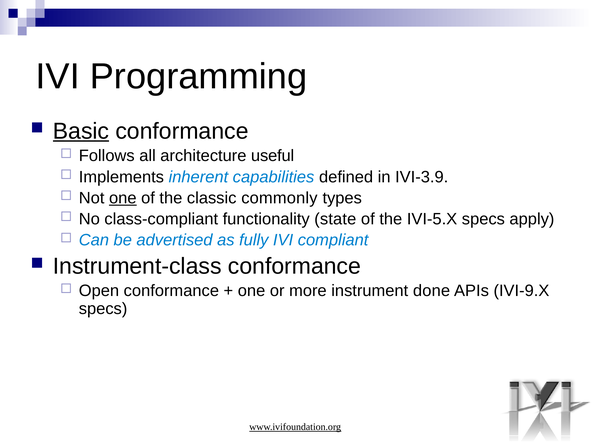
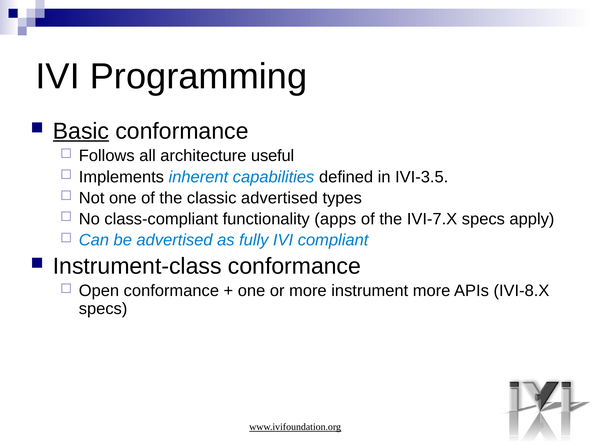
IVI-3.9: IVI-3.9 -> IVI-3.5 (422, 177)
one underline: present -> none (123, 198)
classic commonly: commonly -> advertised (279, 198)
state: state -> apps (335, 219)
IVI-5.X: IVI-5.X -> IVI-7.X (432, 219)
instrument done: done -> more (432, 291)
IVI-9.X: IVI-9.X -> IVI-8.X (521, 291)
